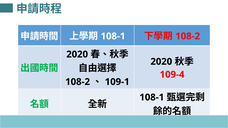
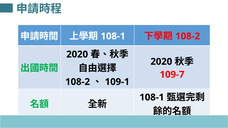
109-4: 109-4 -> 109-7 (172, 75)
